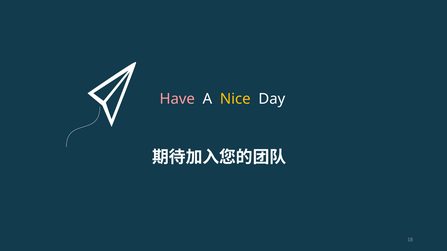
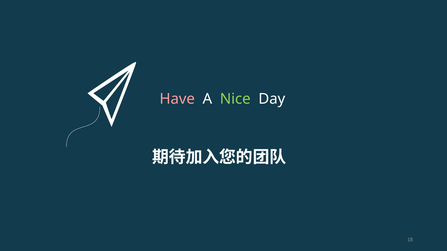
Nice colour: yellow -> light green (235, 99)
